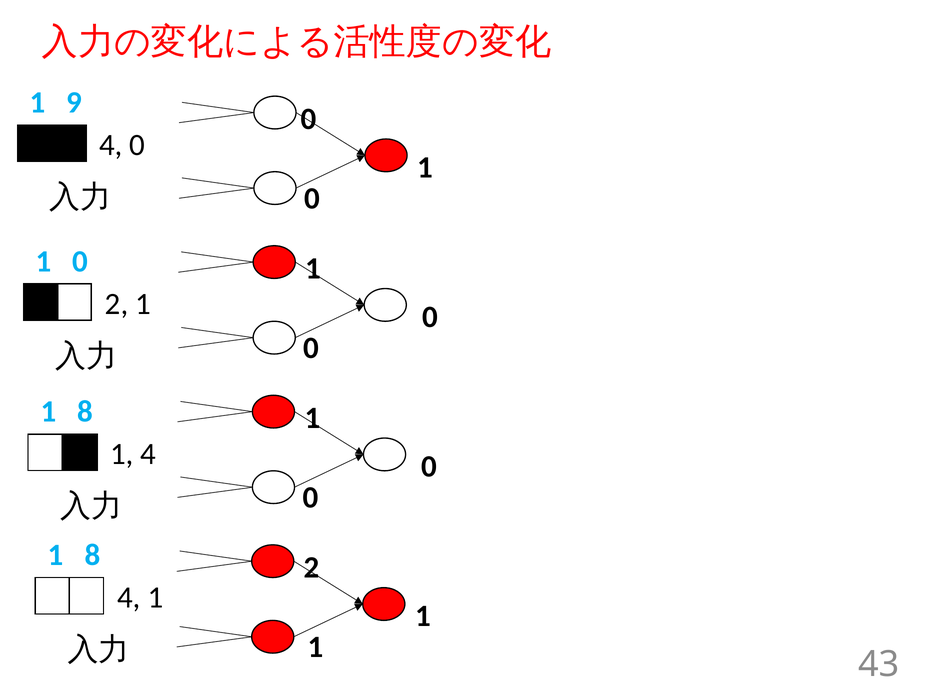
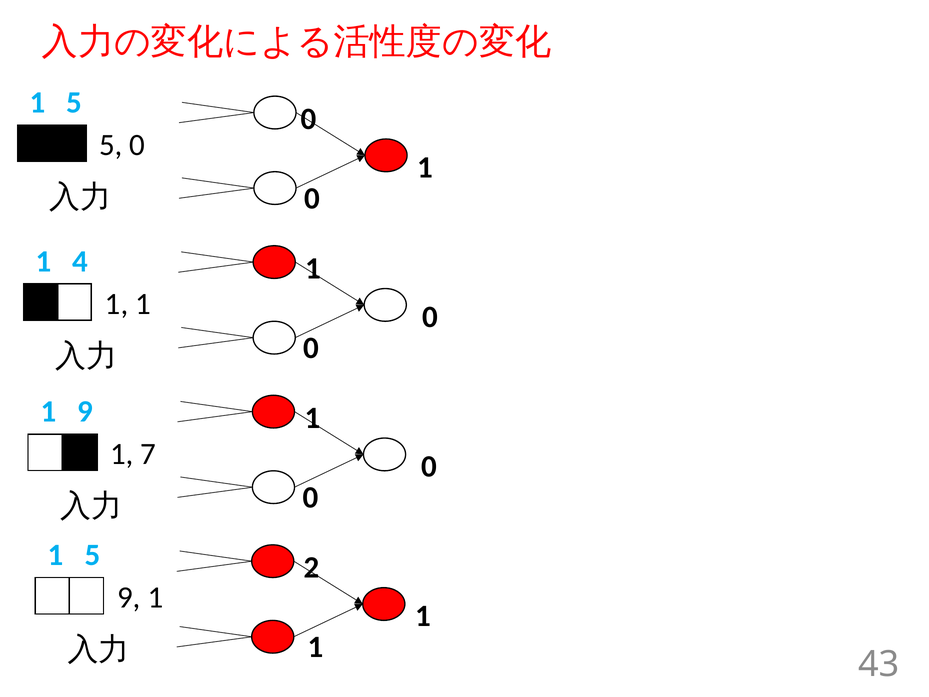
9: 9 -> 5 (74, 102)
4: 4 -> 5 (111, 145)
0: 0 -> 4 (80, 261)
2: 2 -> 1 (117, 304)
8: 8 -> 9 (85, 411)
1 4: 4 -> 7 (148, 454)
8: 8 -> 5 (92, 555)
4: 4 -> 9 (129, 597)
